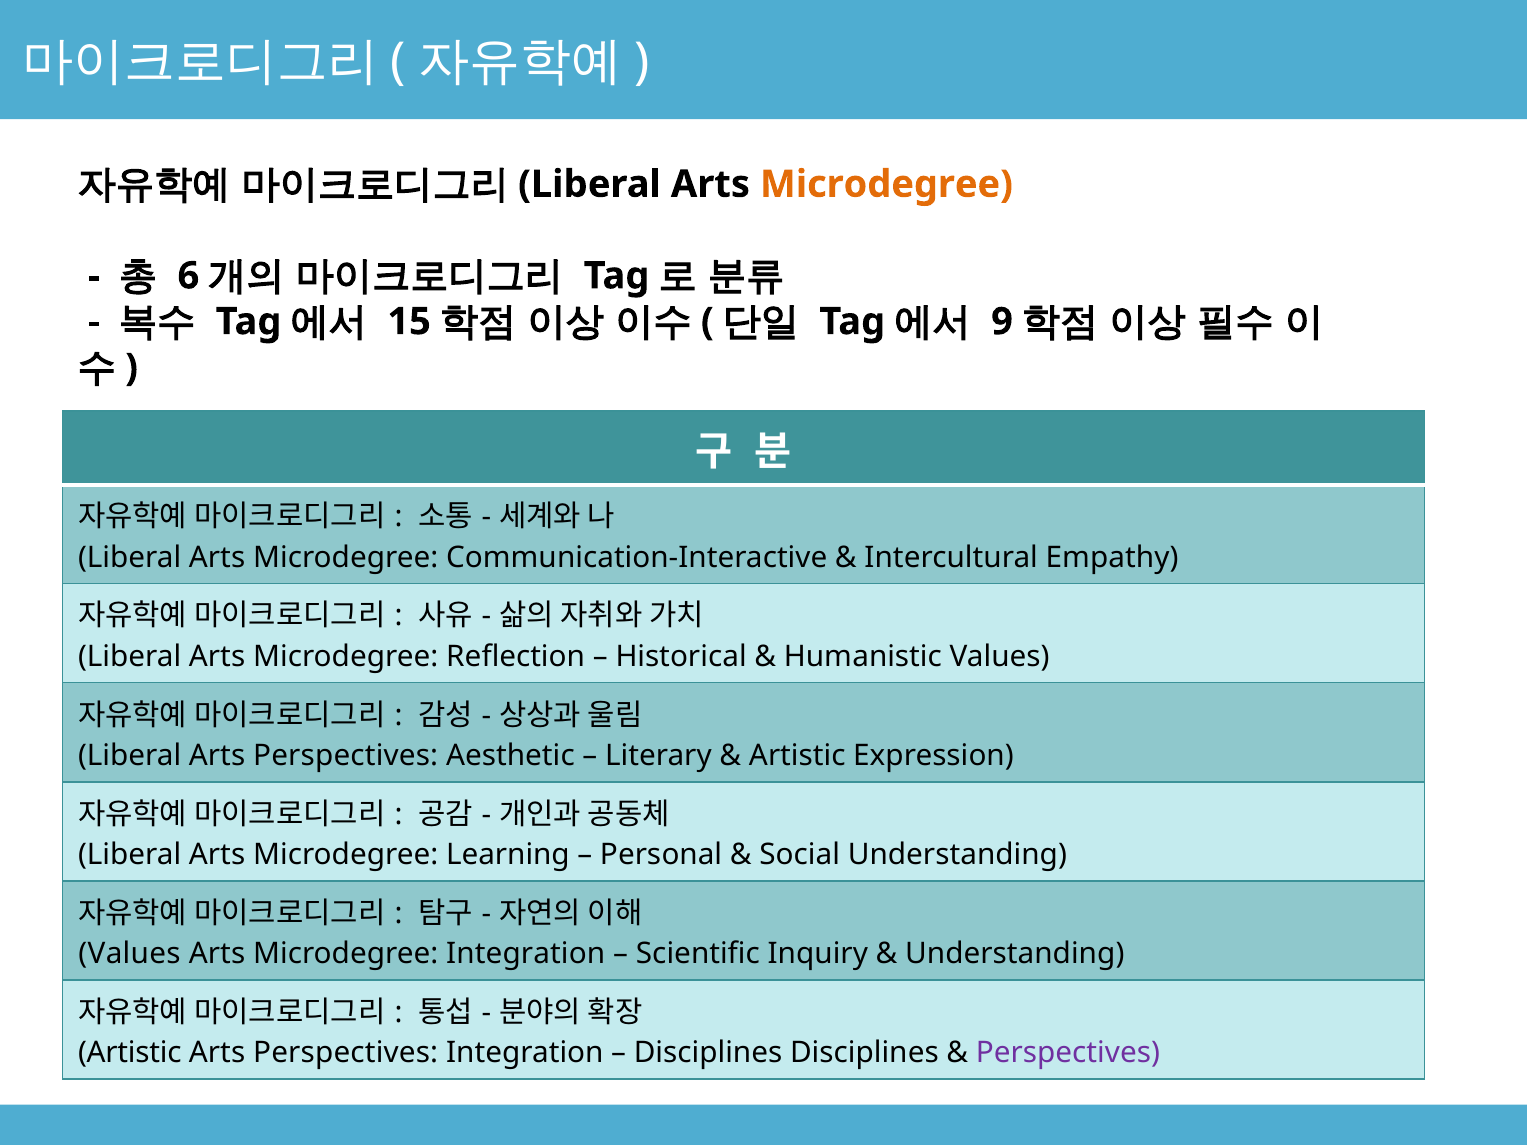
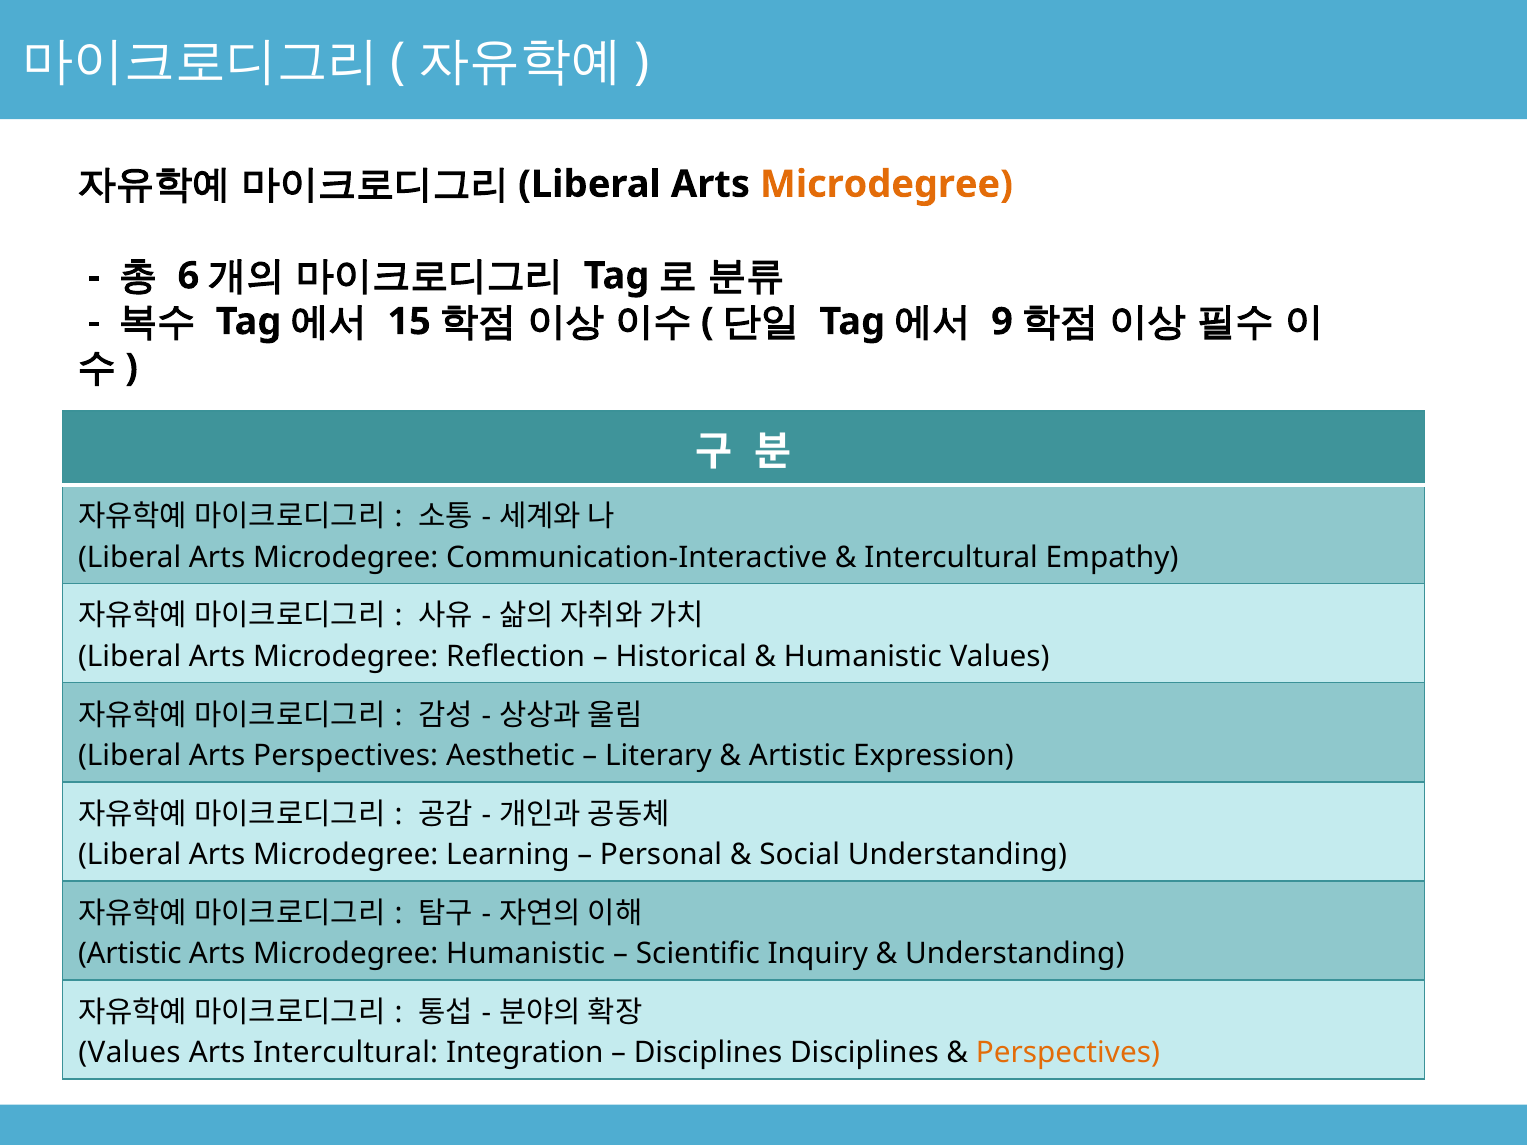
Values: Values -> Artistic (130, 954)
Microdegree Integration: Integration -> Humanistic (526, 954)
Artistic: Artistic -> Values (130, 1053)
Perspectives: Perspectives -> Intercultural (346, 1053)
Perspectives colour: purple -> orange (1068, 1053)
